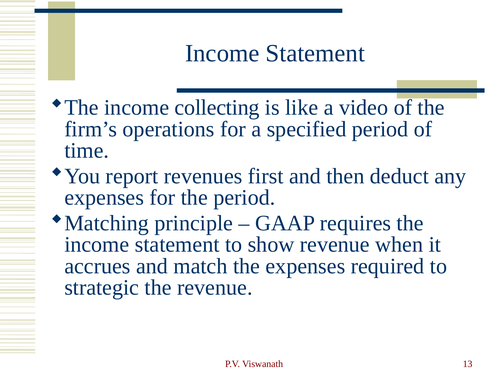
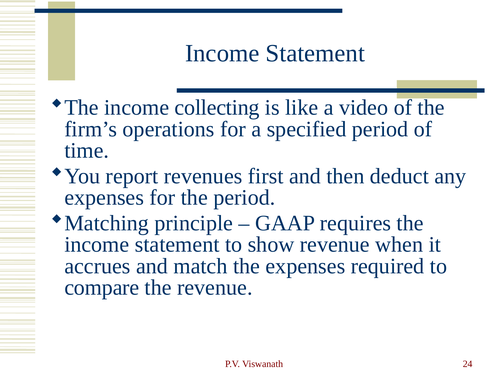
strategic: strategic -> compare (102, 287)
13: 13 -> 24 (468, 364)
